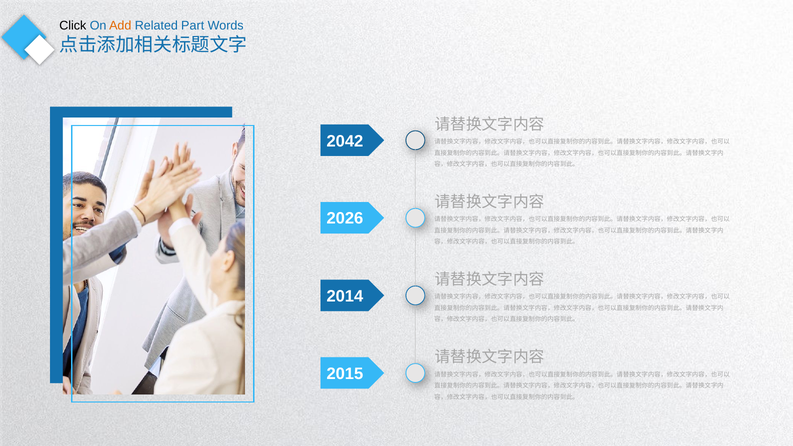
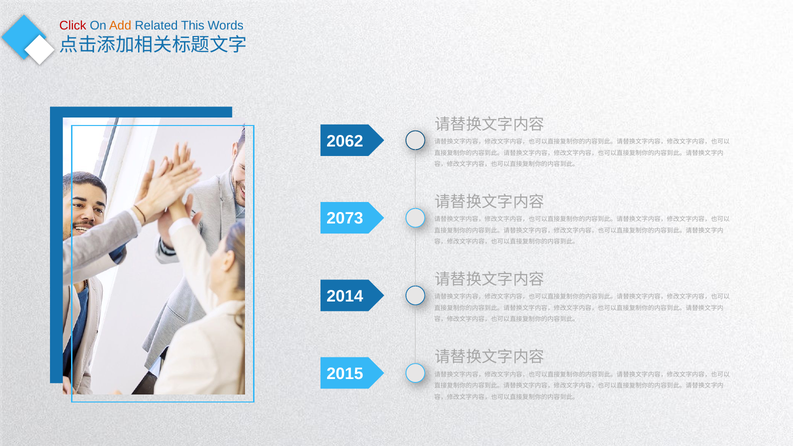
Click colour: black -> red (73, 26)
Part: Part -> This (193, 26)
2042: 2042 -> 2062 (345, 141)
2026: 2026 -> 2073 (345, 218)
